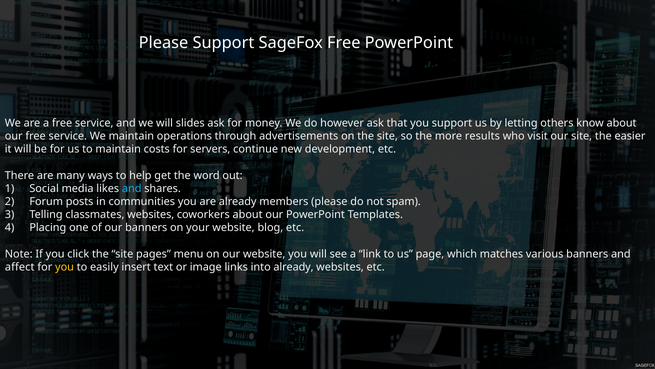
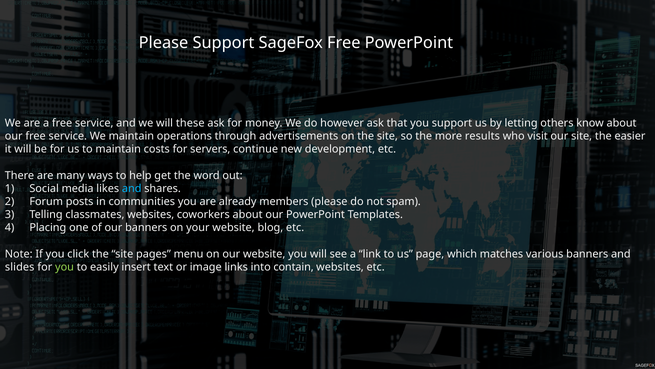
slides: slides -> these (190, 123)
affect: affect -> slides (20, 267)
you colour: yellow -> light green (65, 267)
into already: already -> contain (294, 267)
